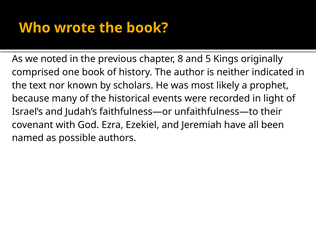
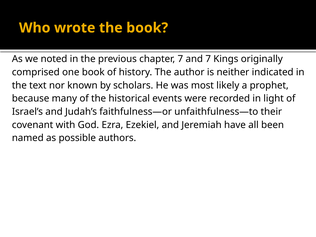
chapter 8: 8 -> 7 (180, 59)
and 5: 5 -> 7 (208, 59)
